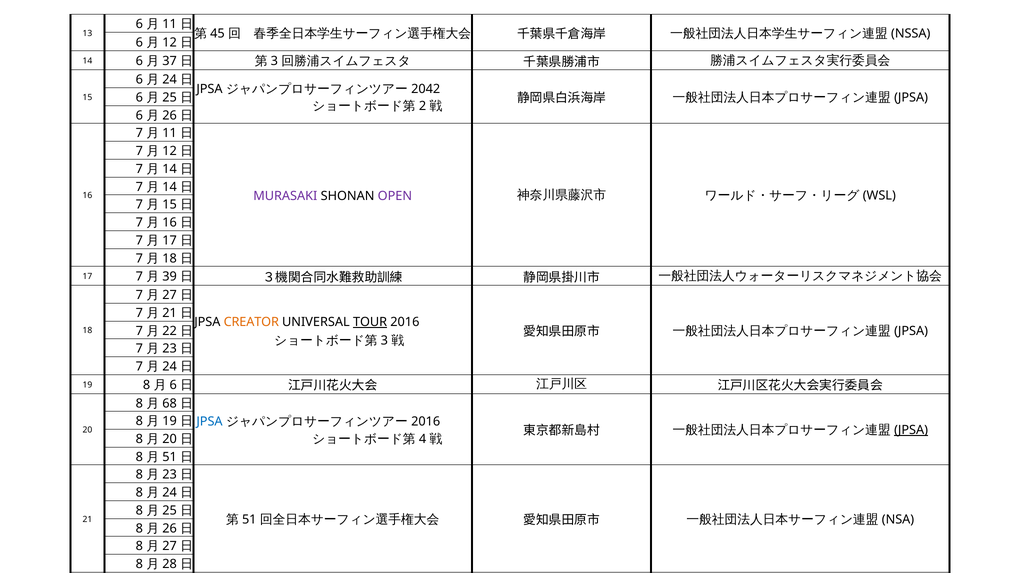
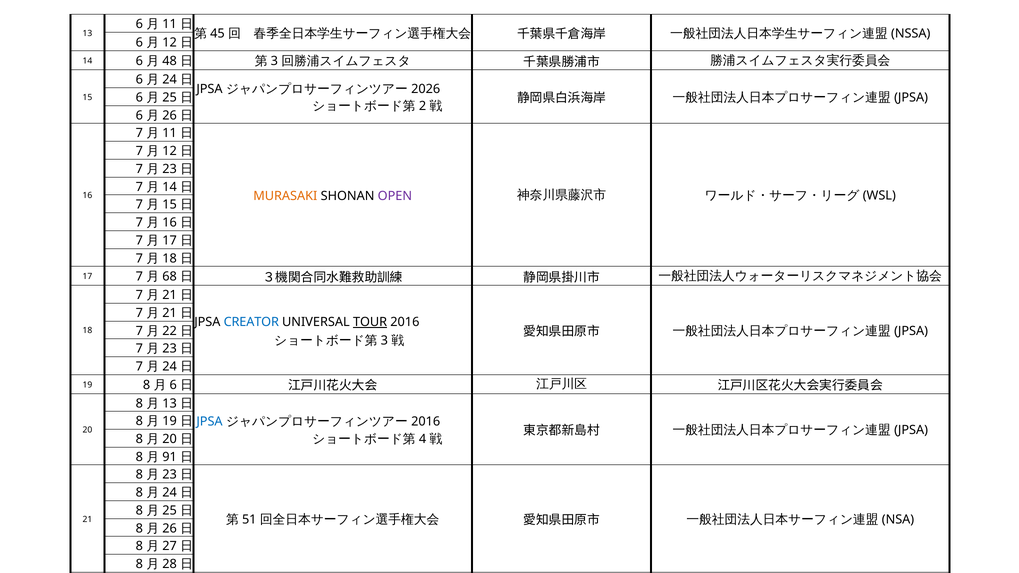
37: 37 -> 48 (170, 61)
2042: 2042 -> 2026 (426, 89)
14: 14 -> 23 (170, 169)
MURASAKI colour: purple -> orange (285, 196)
39: 39 -> 68 (170, 277)
27: 27 -> 21 (170, 295)
CREATOR colour: orange -> blue (251, 322)
68: 68 -> 13 (170, 403)
JPSA underline: present -> none (911, 430)
51: 51 -> 91 (170, 457)
